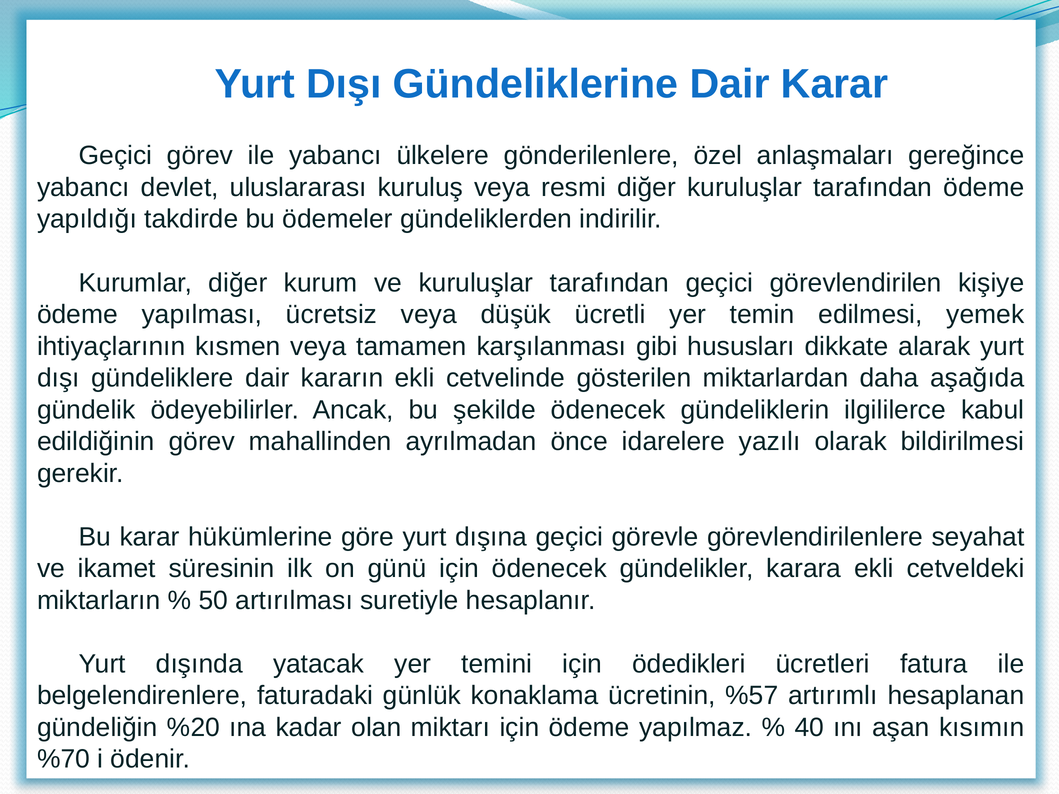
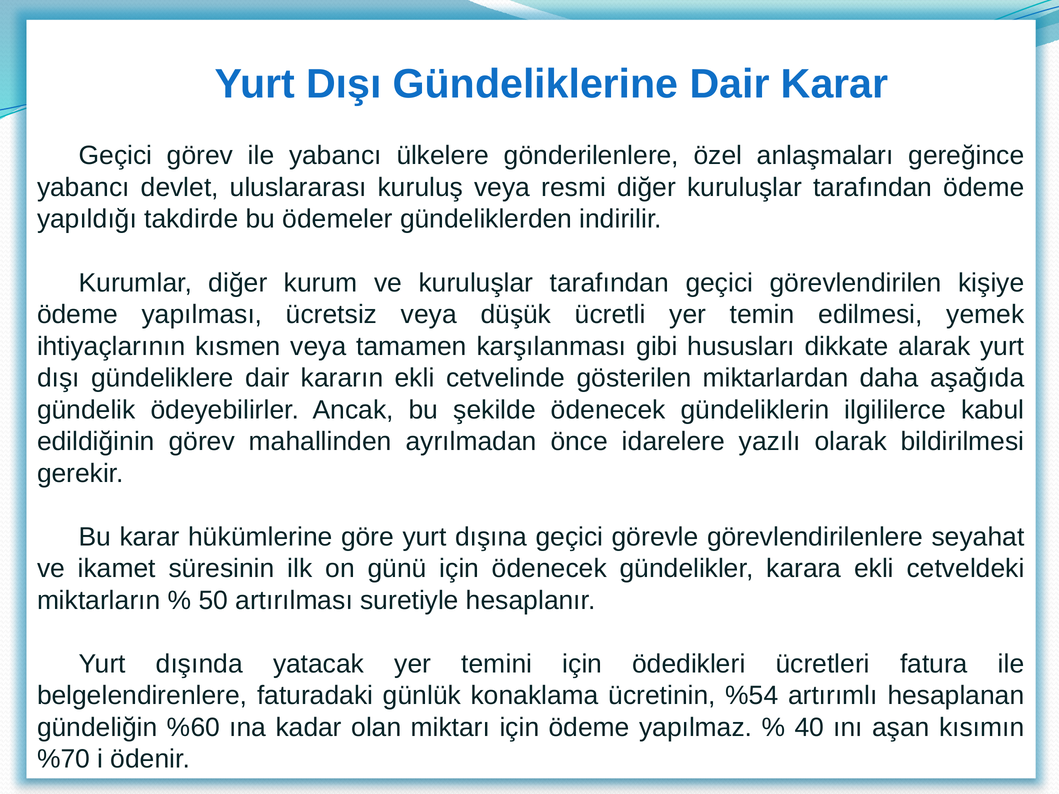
%57: %57 -> %54 (752, 696)
%20: %20 -> %60 (193, 728)
